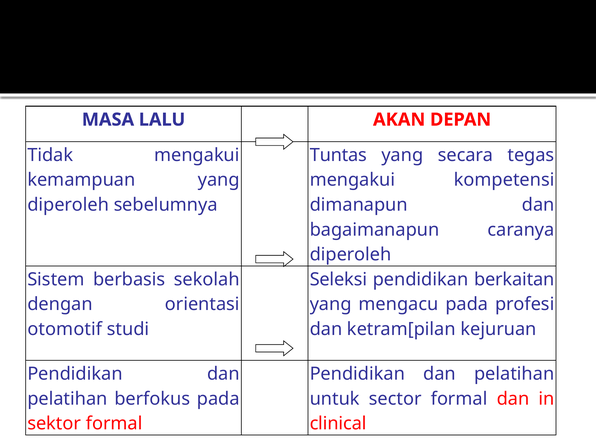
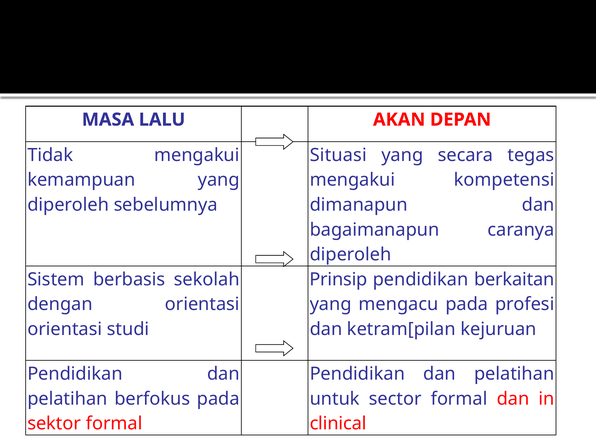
Tuntas: Tuntas -> Situasi (338, 155)
Seleksi: Seleksi -> Prinsip (338, 279)
otomotif: otomotif -> orientasi (65, 329)
